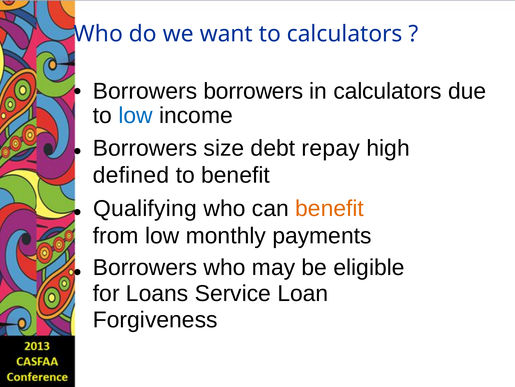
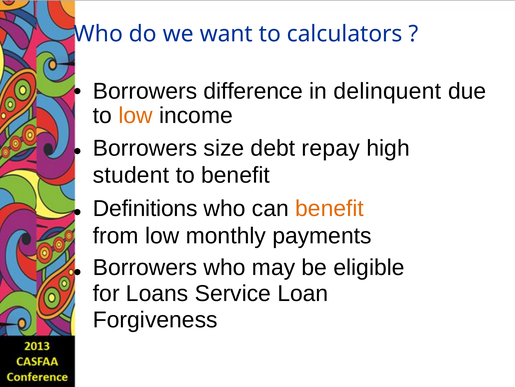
Borrowers borrowers: borrowers -> difference (253, 91)
in calculators: calculators -> delinquent (387, 91)
low colour: blue -> orange (136, 115)
defined: defined -> student (131, 175)
Qualifying: Qualifying -> Definitions (145, 208)
